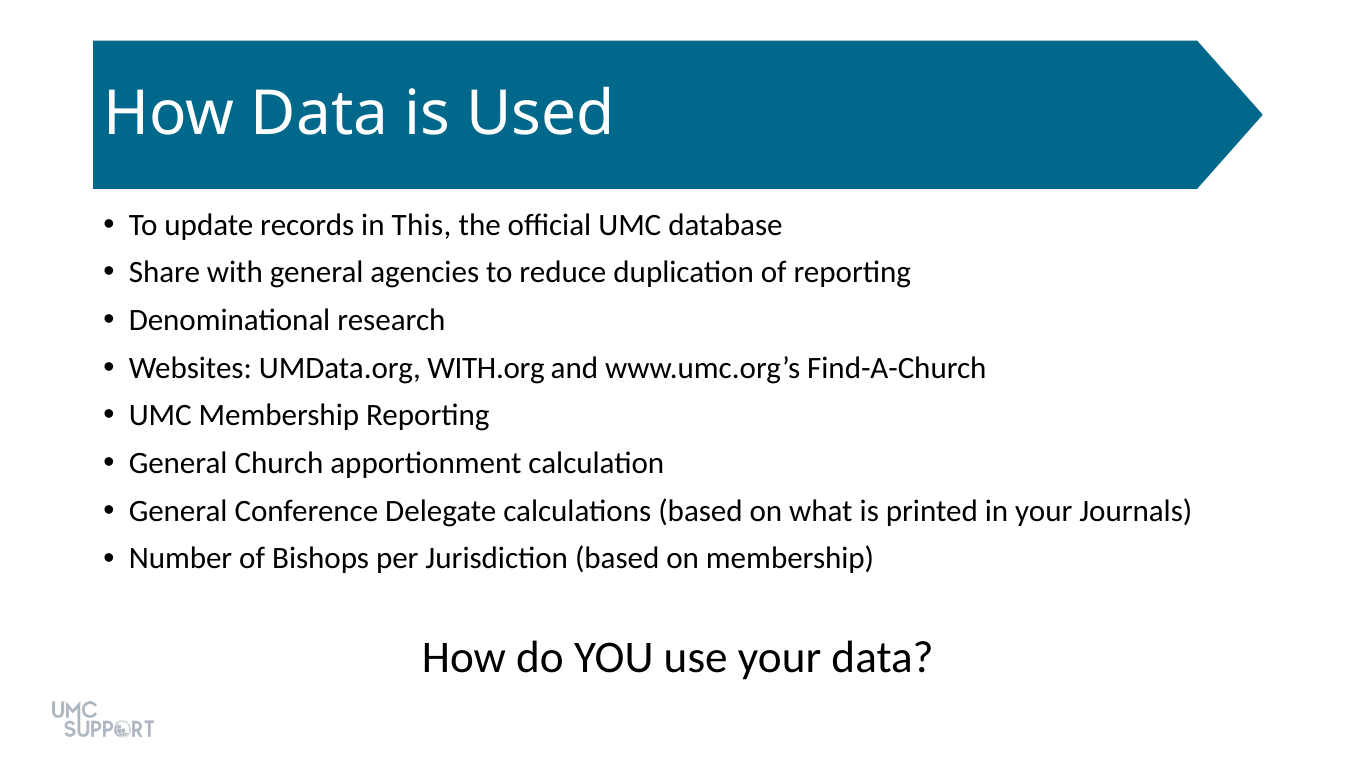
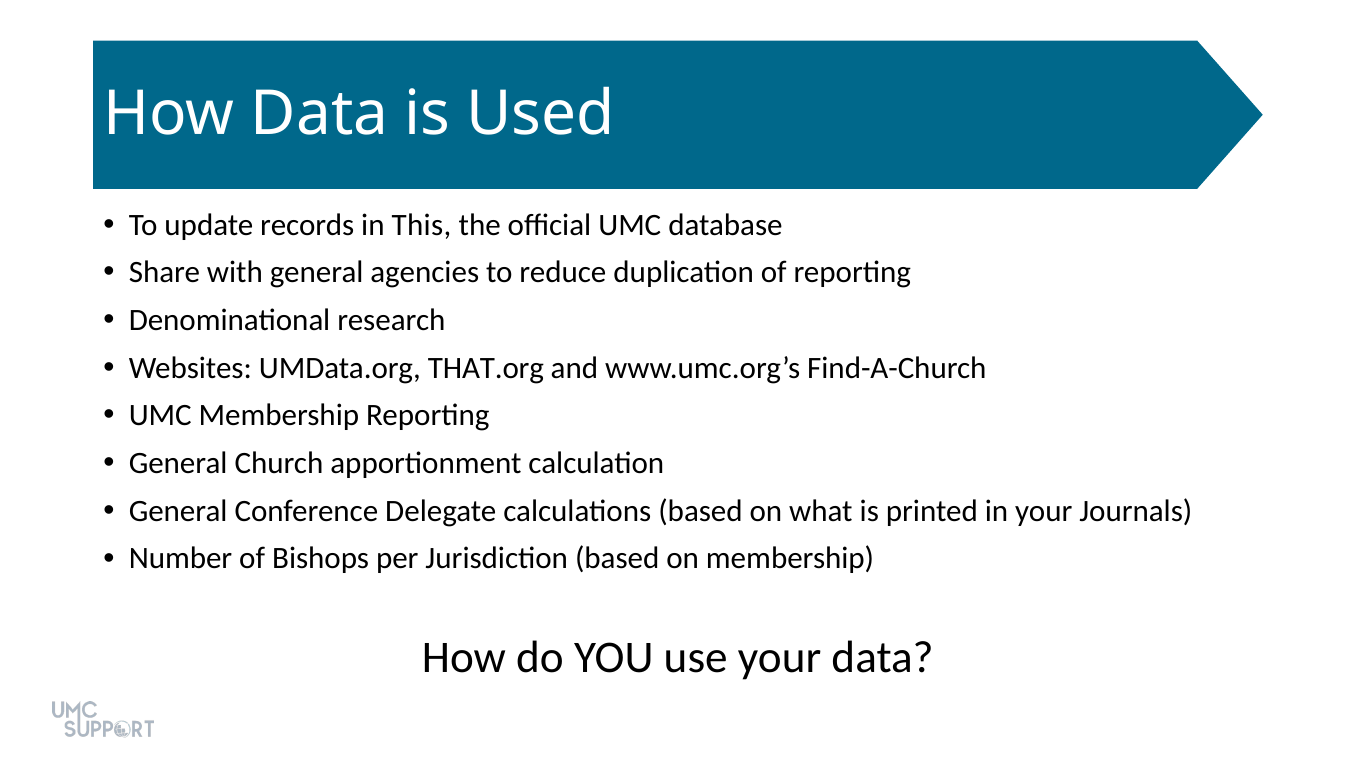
WITH.org: WITH.org -> THAT.org (486, 368)
